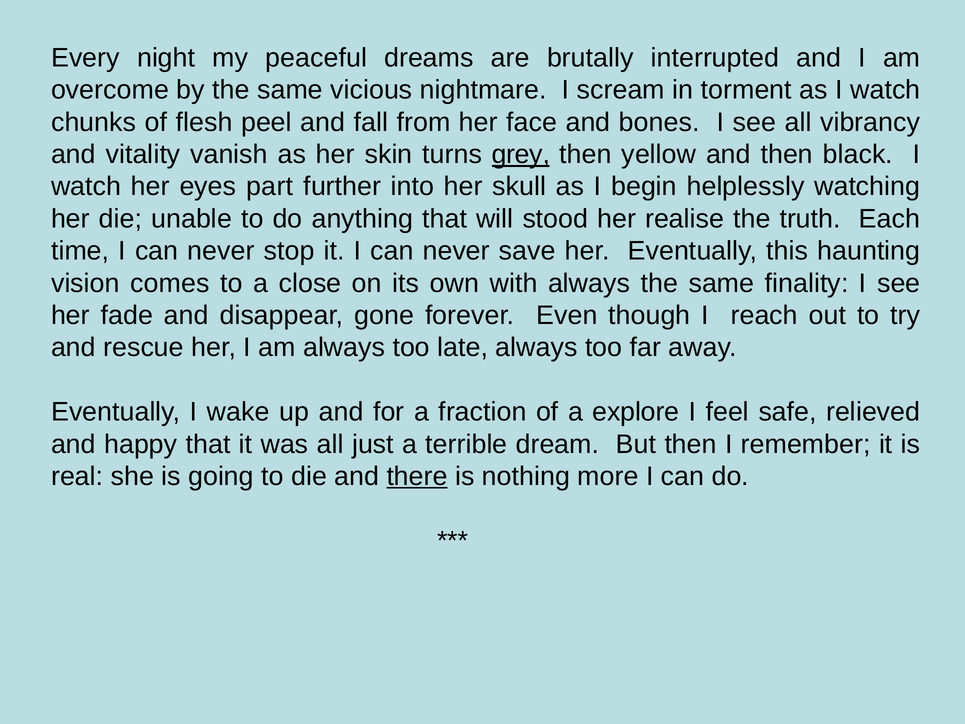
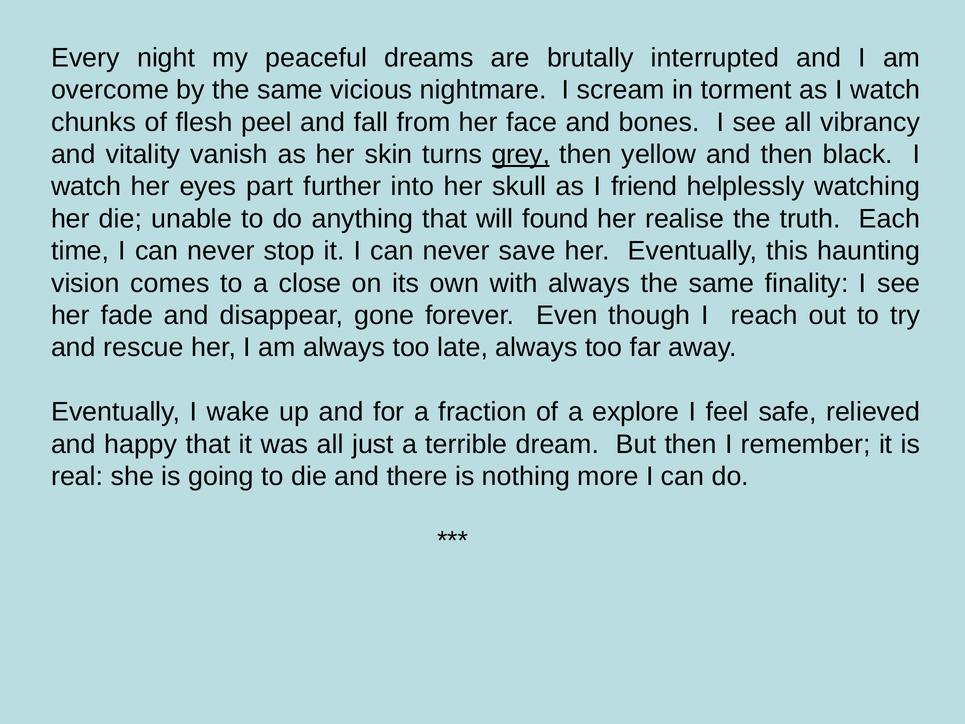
begin: begin -> friend (644, 187)
stood: stood -> found (555, 219)
there underline: present -> none (417, 476)
